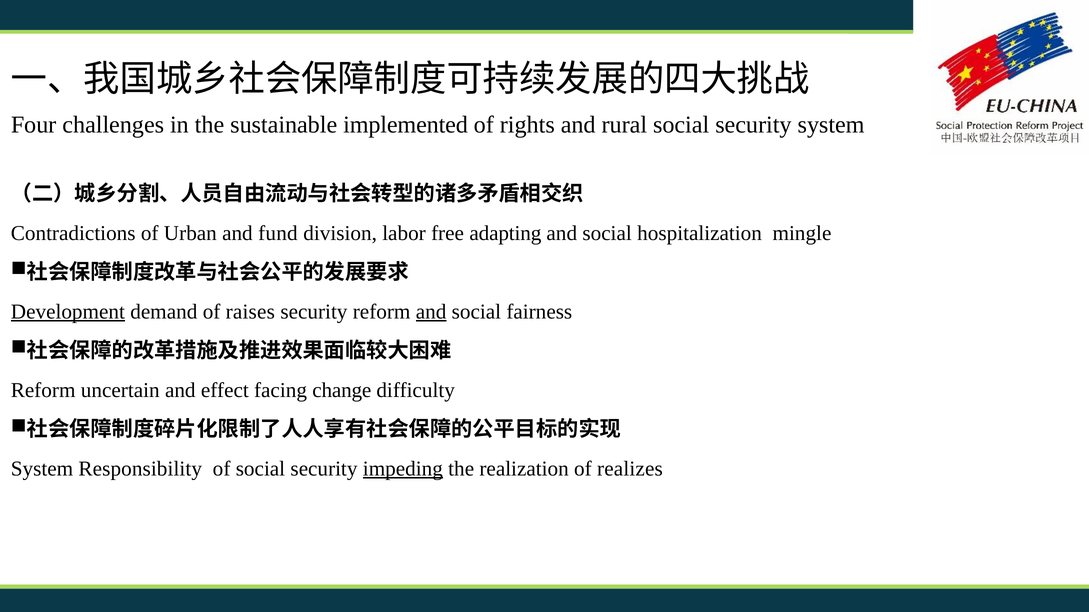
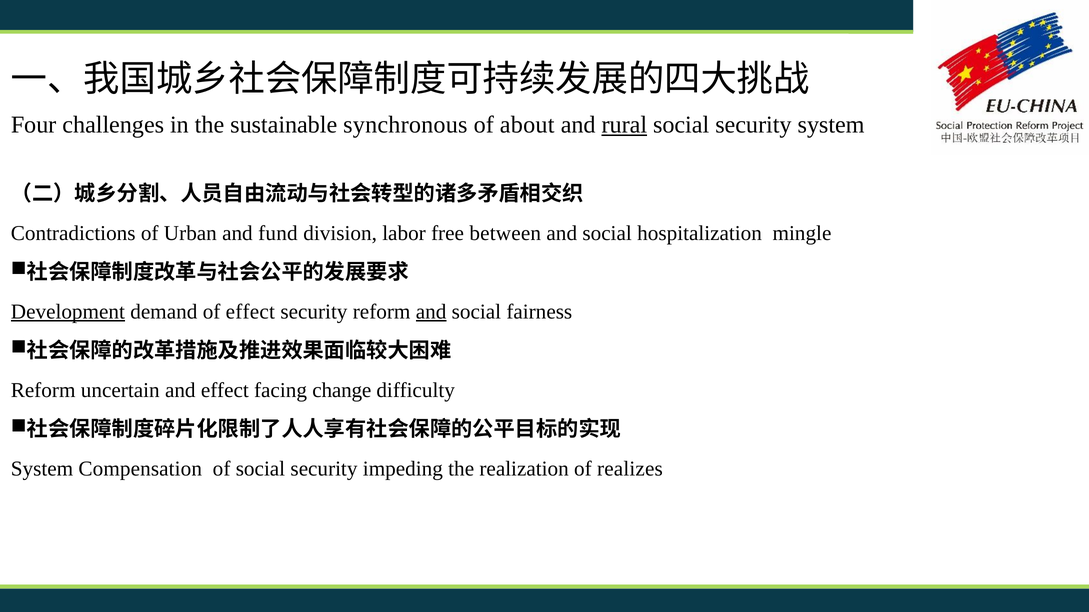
implemented: implemented -> synchronous (405, 125)
rights: rights -> about (527, 125)
rural underline: none -> present (624, 125)
adapting: adapting -> between (505, 233)
of raises: raises -> effect (250, 312)
Responsibility: Responsibility -> Compensation (140, 469)
impeding underline: present -> none (403, 469)
